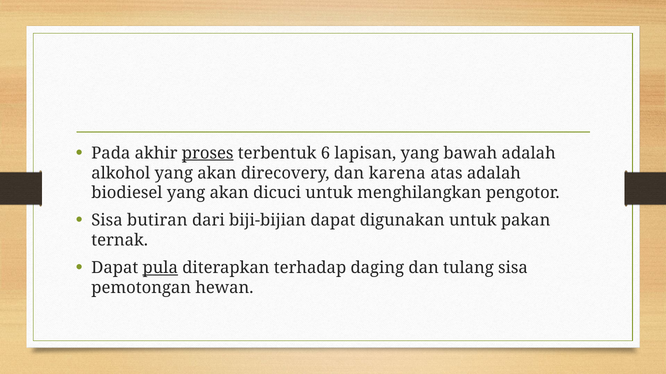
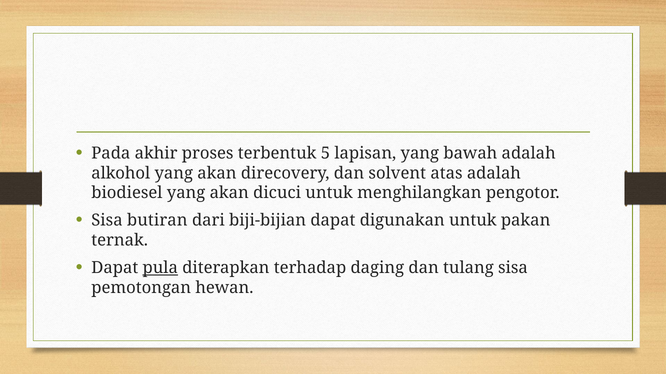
proses underline: present -> none (208, 153)
6: 6 -> 5 (325, 153)
karena: karena -> solvent (397, 173)
